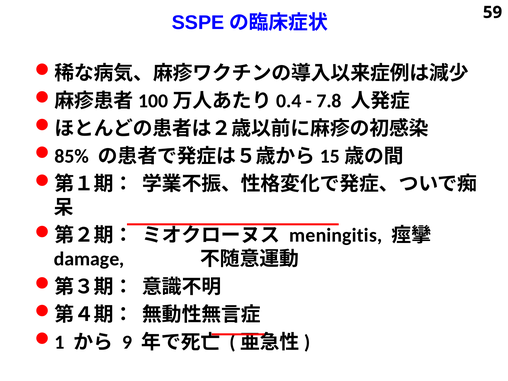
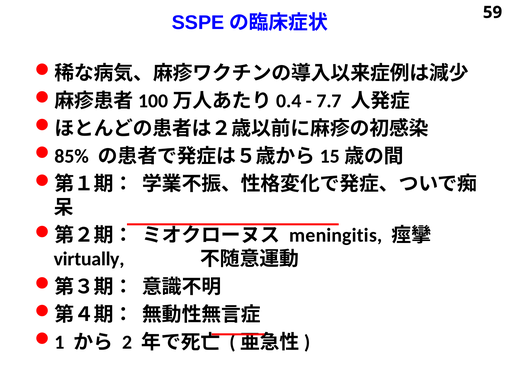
7.8: 7.8 -> 7.7 (329, 101)
damage: damage -> virtually (89, 259)
9: 9 -> 2 (127, 342)
